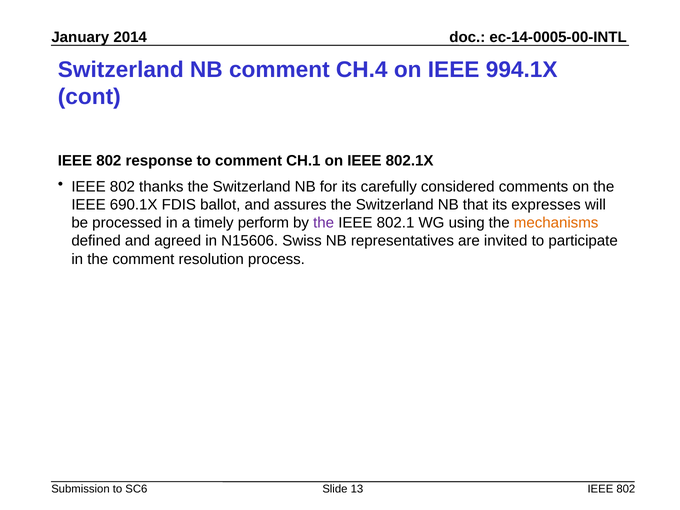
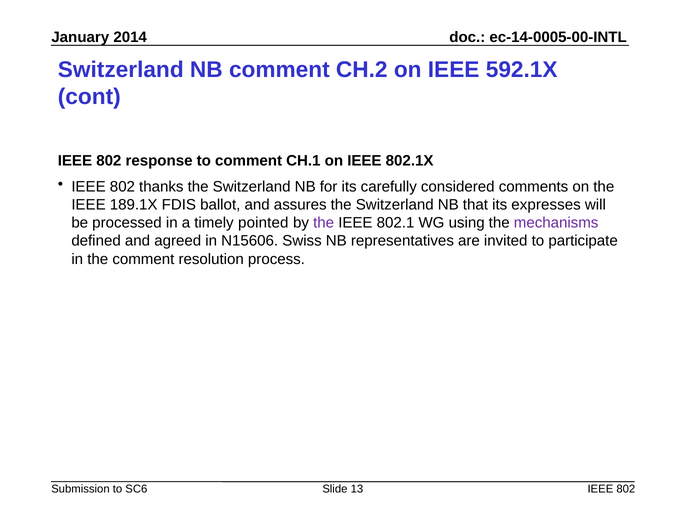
CH.4: CH.4 -> CH.2 (362, 70)
994.1X: 994.1X -> 592.1X (522, 70)
690.1X: 690.1X -> 189.1X (134, 205)
perform: perform -> pointed (263, 223)
mechanisms colour: orange -> purple (556, 223)
